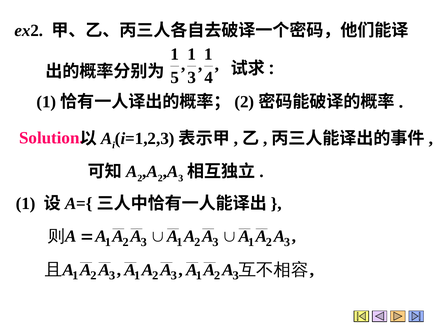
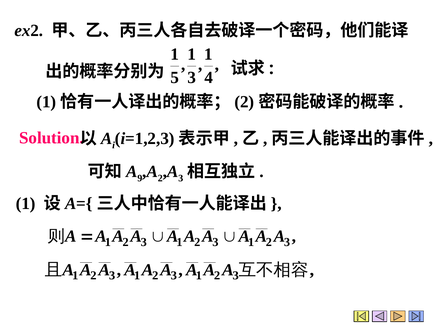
2: 2 -> 9 (140, 178)
